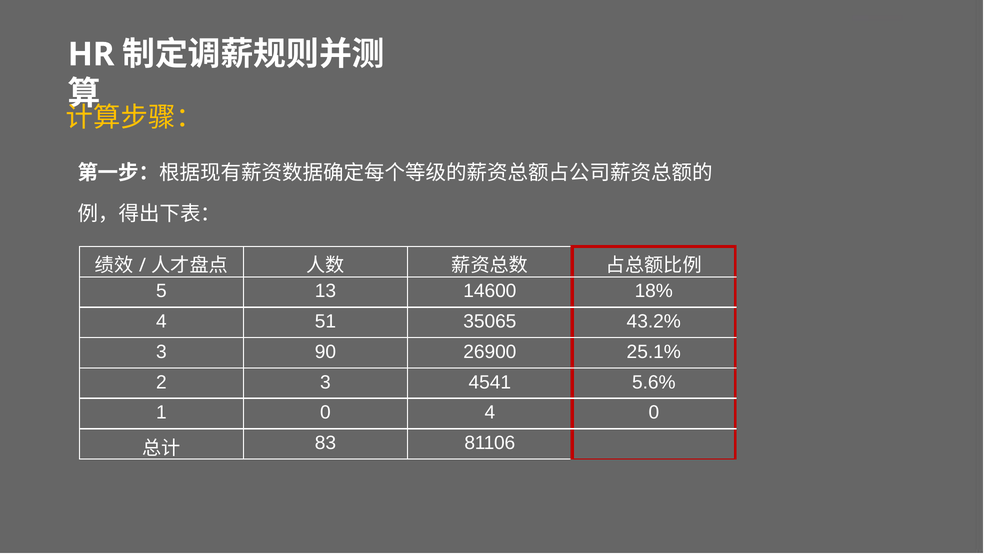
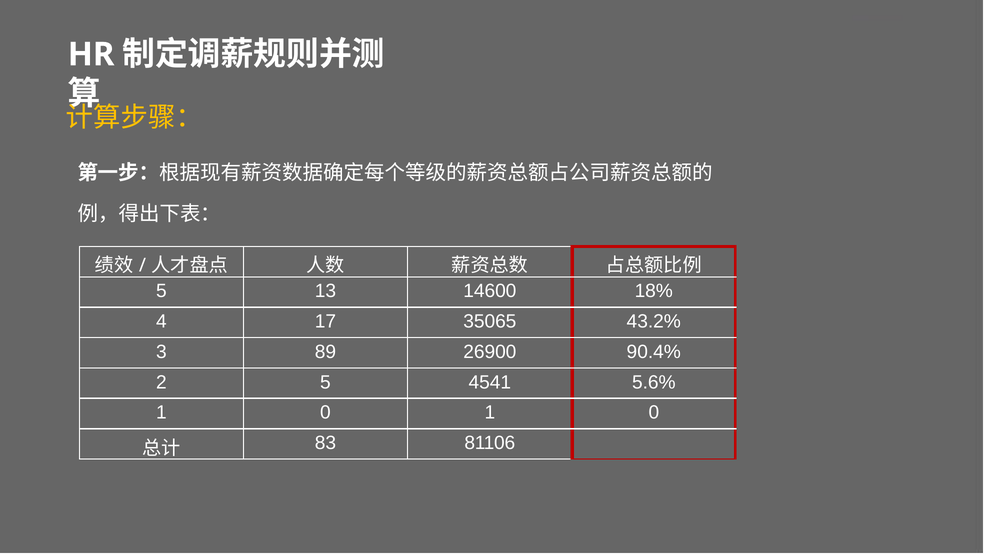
51: 51 -> 17 (325, 321)
90: 90 -> 89 (325, 352)
25.1%: 25.1% -> 90.4% (654, 352)
2 3: 3 -> 5 (325, 382)
0 4: 4 -> 1 (490, 412)
